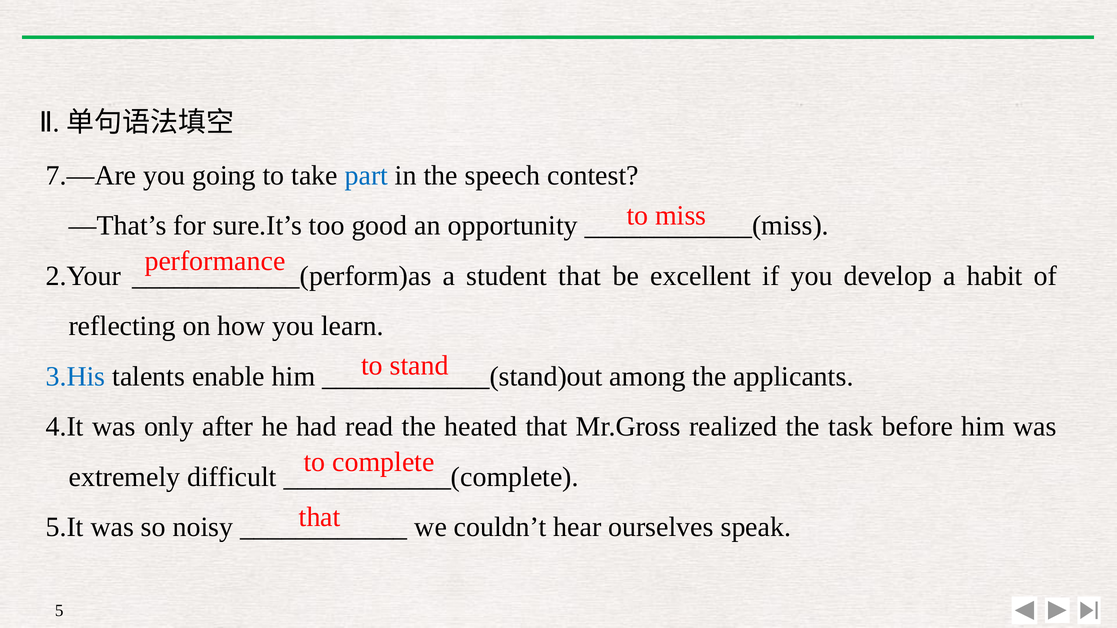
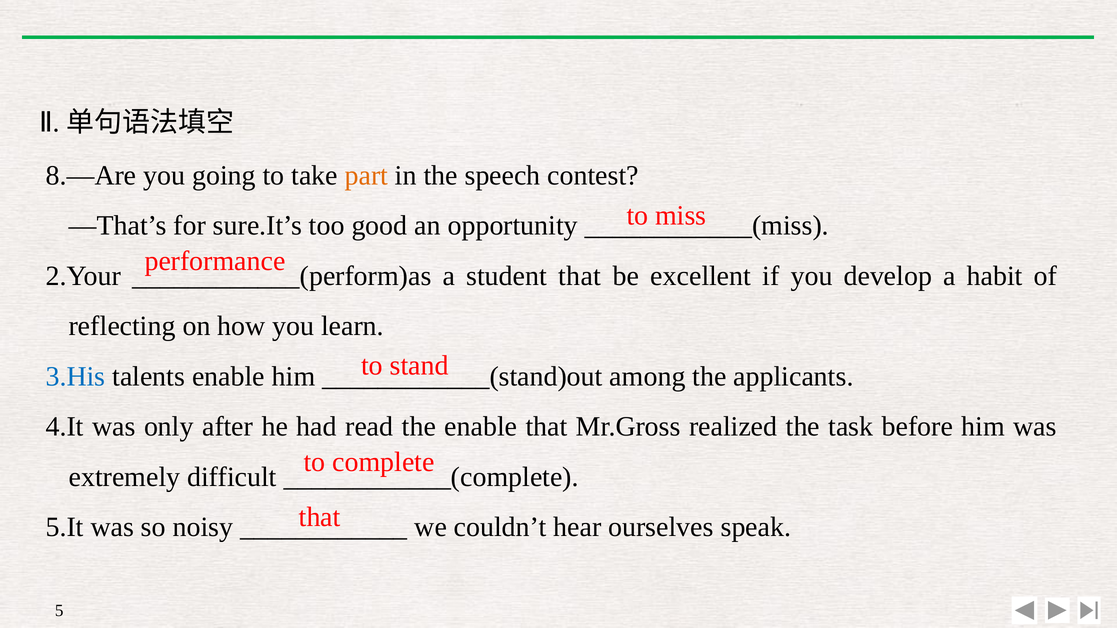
7.—Are: 7.—Are -> 8.—Are (91, 176)
part colour: blue -> orange (366, 176)
the heated: heated -> enable (481, 427)
